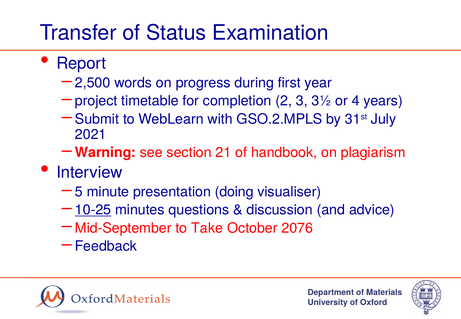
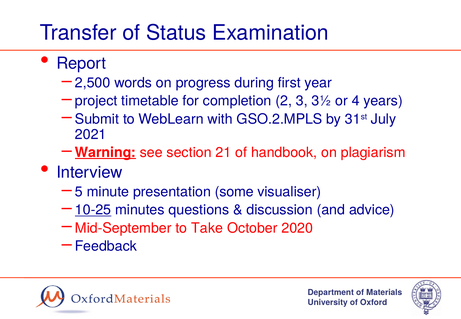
Warning underline: none -> present (105, 153)
doing: doing -> some (234, 192)
2076: 2076 -> 2020 (297, 228)
